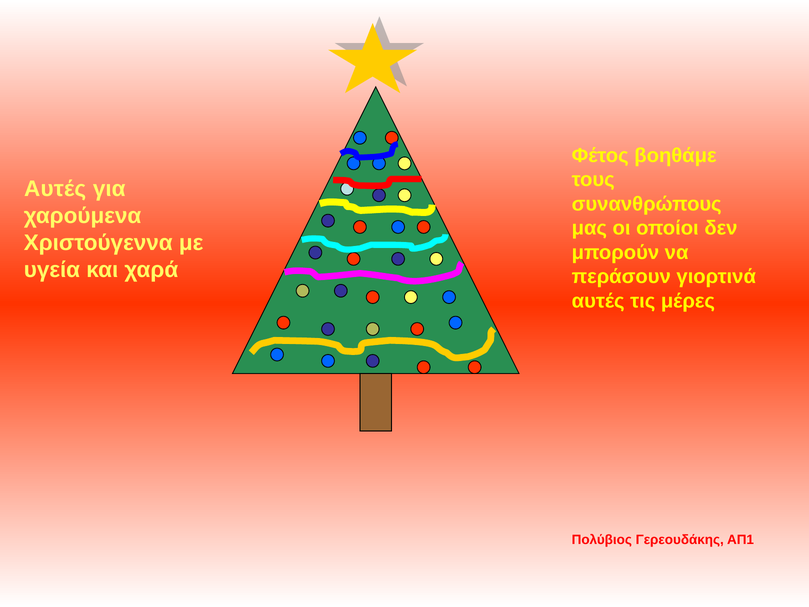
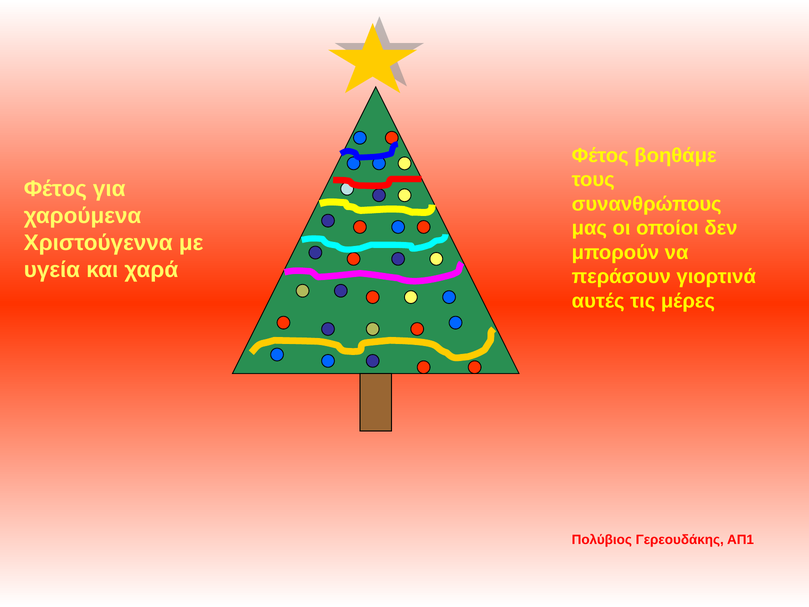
Αυτές: Αυτές -> Φέτος (55, 189)
